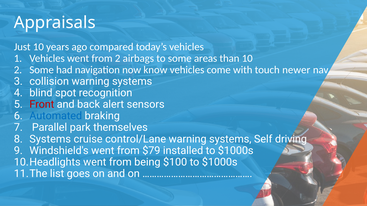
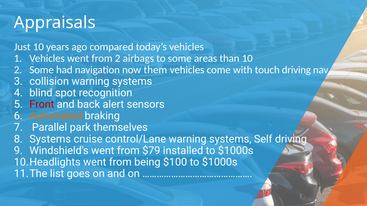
know: know -> them (155, 70)
touch newer: newer -> driving (296, 70)
Automated colour: blue -> orange (56, 116)
